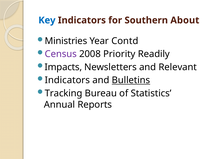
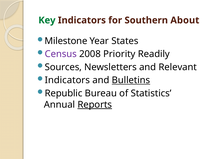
Key colour: blue -> green (47, 20)
Ministries: Ministries -> Milestone (66, 41)
Contd: Contd -> States (125, 41)
Impacts: Impacts -> Sources (63, 67)
Tracking: Tracking -> Republic (64, 93)
Reports underline: none -> present (95, 105)
